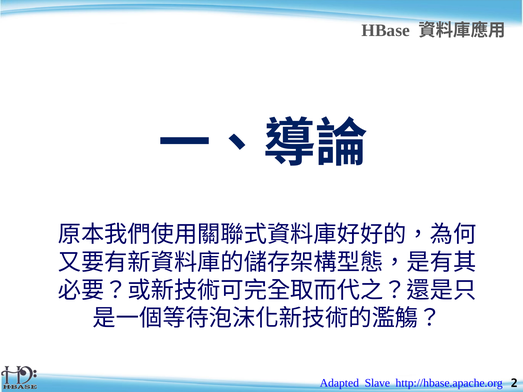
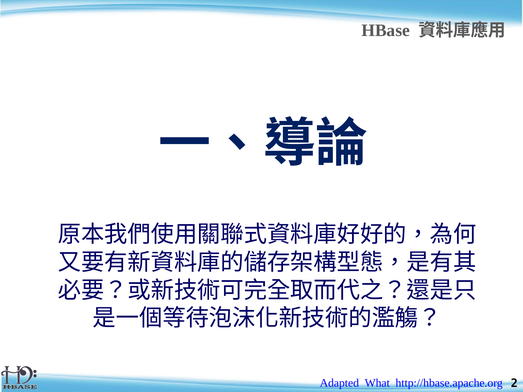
Slave: Slave -> What (377, 383)
